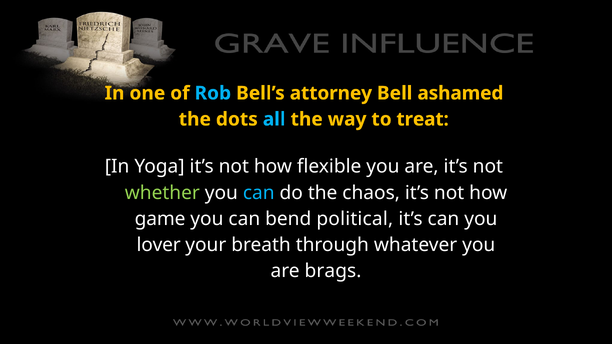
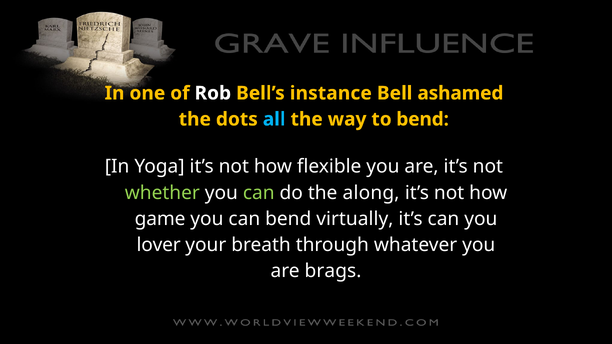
Rob colour: light blue -> white (213, 93)
attorney: attorney -> instance (331, 93)
to treat: treat -> bend (423, 119)
can colour: light blue -> light green (259, 193)
chaos: chaos -> along (371, 193)
political: political -> virtually (355, 219)
